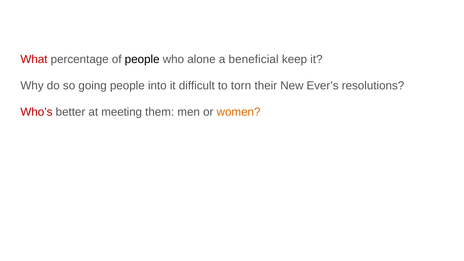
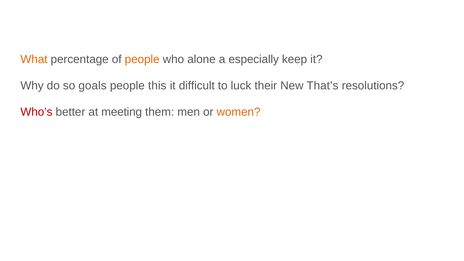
What colour: red -> orange (34, 59)
people colour: black -> orange (142, 59)
beneficial: beneficial -> especially (254, 59)
going: going -> goals (93, 86)
into: into -> this (157, 86)
torn: torn -> luck (241, 86)
Ever’s: Ever’s -> That’s (322, 86)
